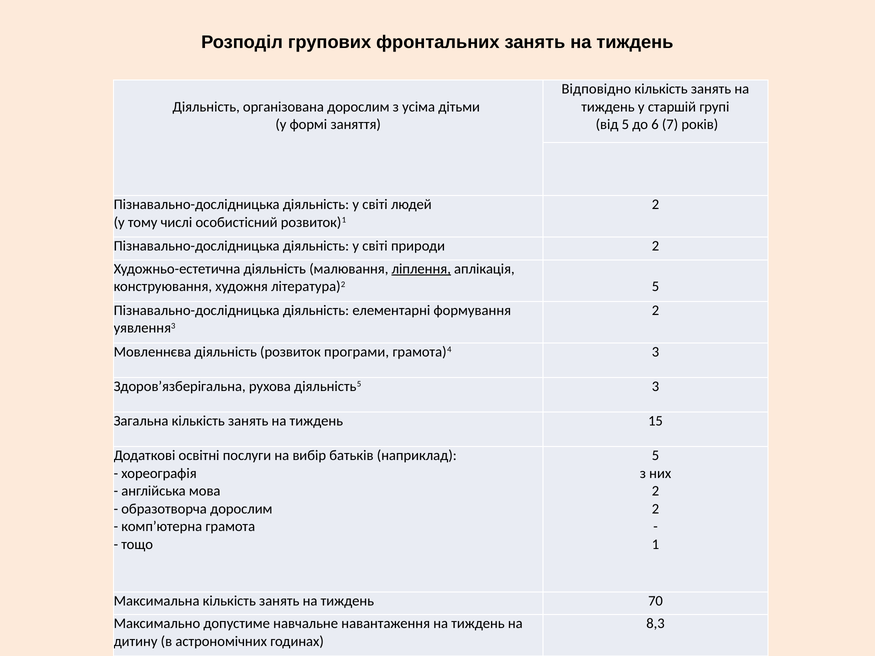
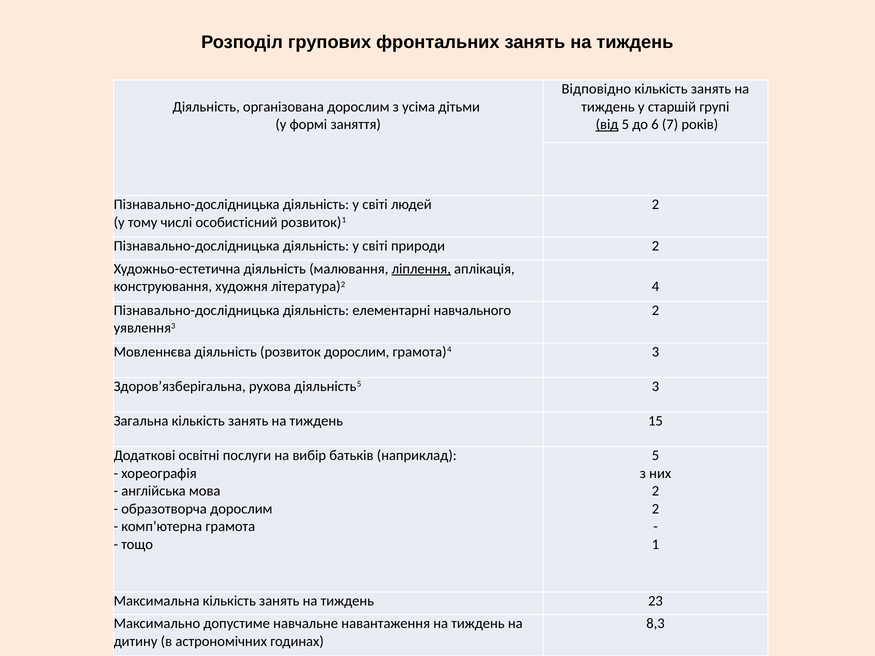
від underline: none -> present (607, 125)
література)2 5: 5 -> 4 (656, 287)
формування: формування -> навчального (472, 310)
розвиток програми: програми -> дорослим (357, 352)
70: 70 -> 23 (656, 601)
